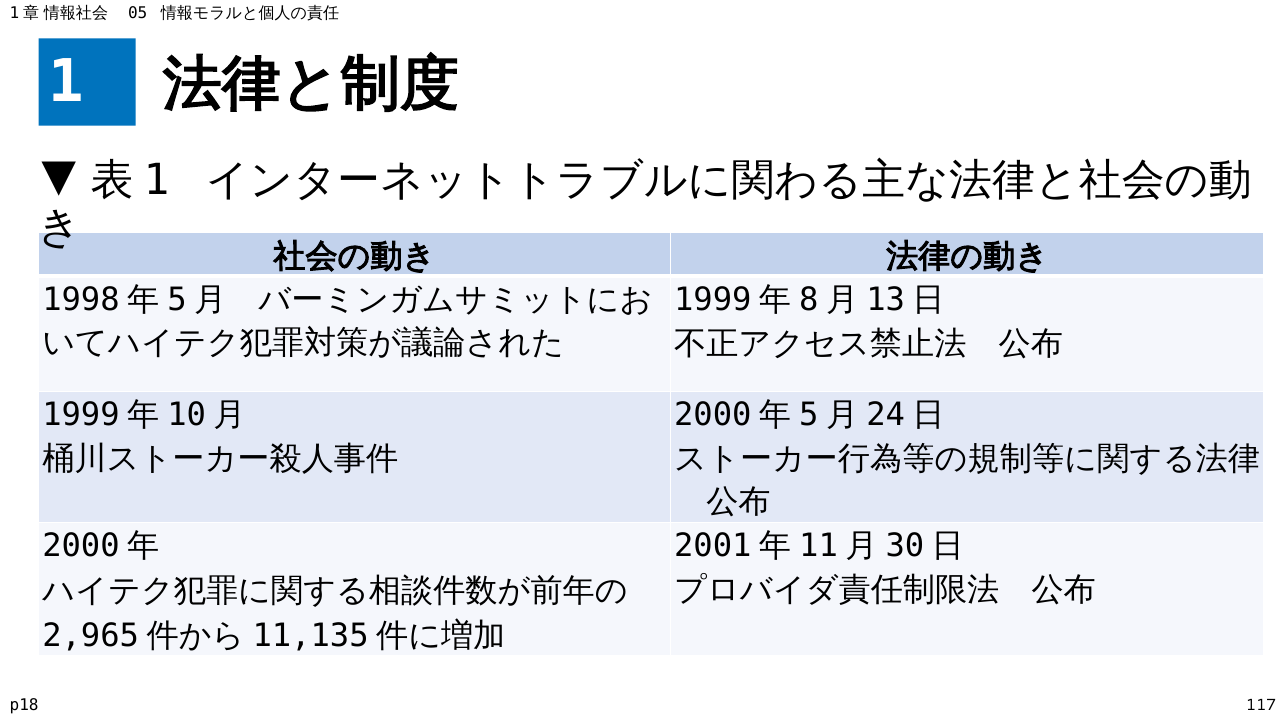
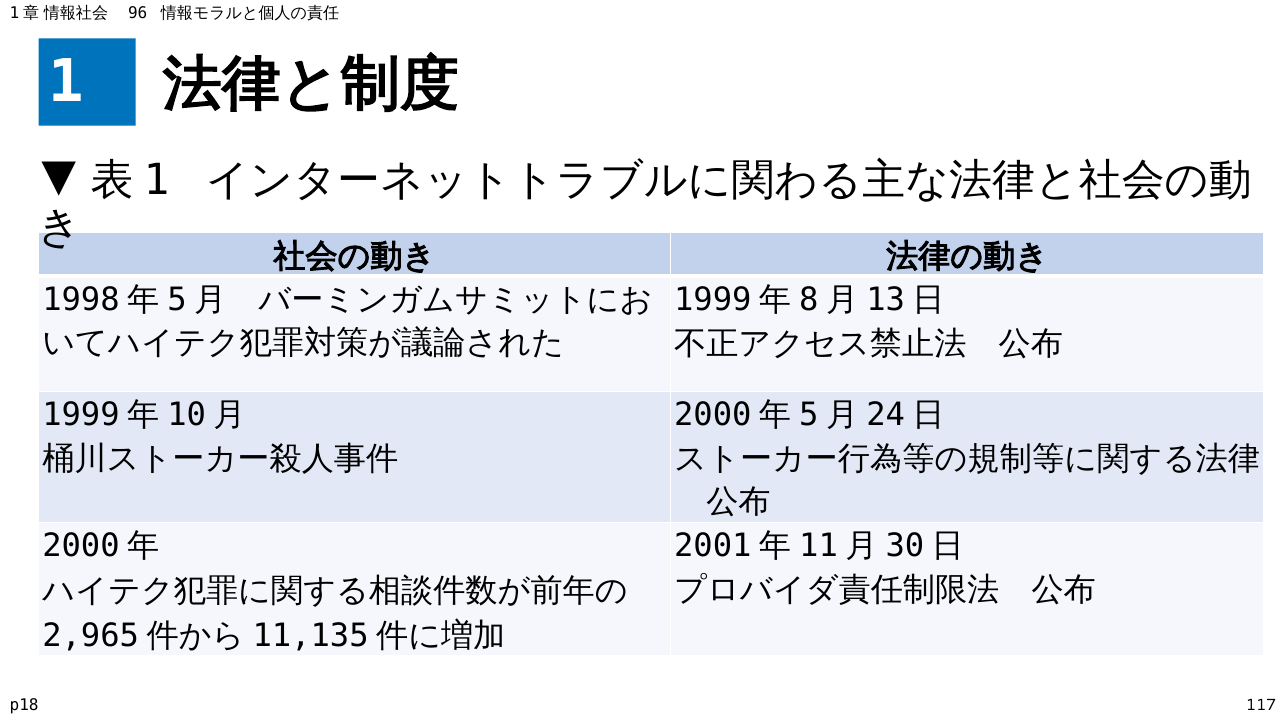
05: 05 -> 96 (138, 13)
